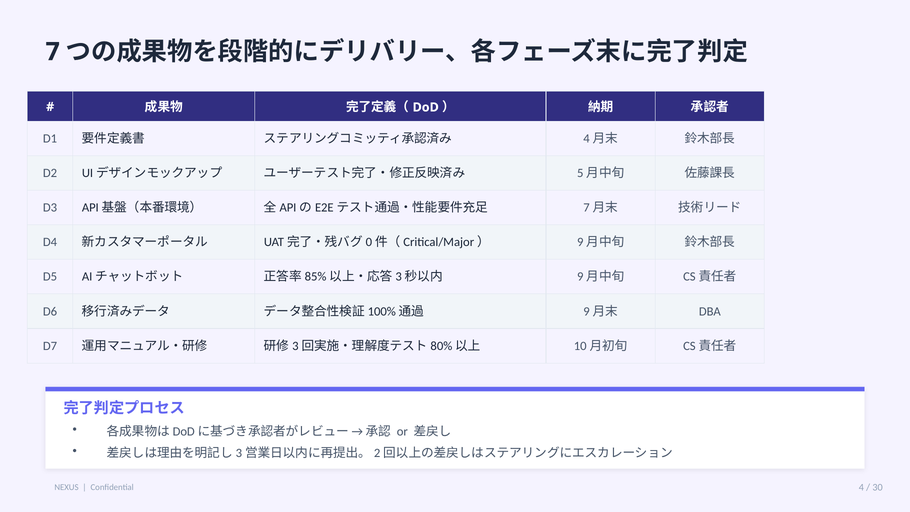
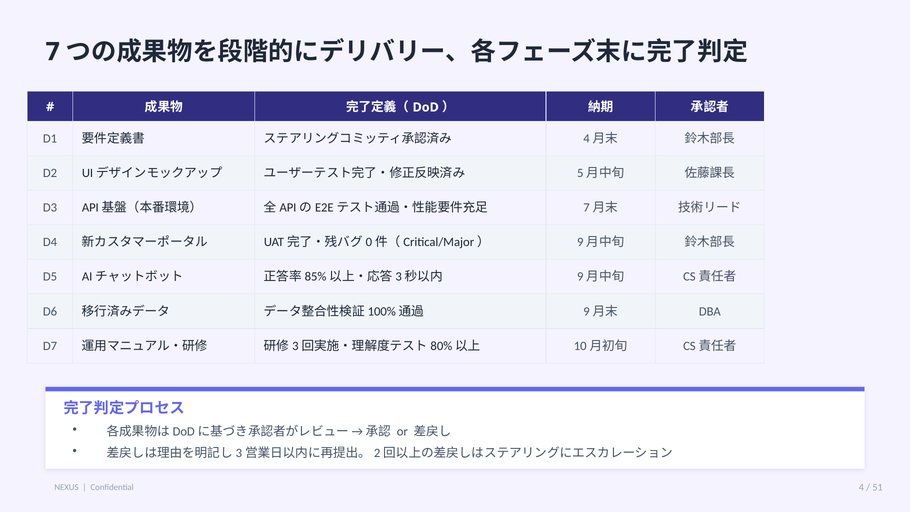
30: 30 -> 51 (878, 487)
